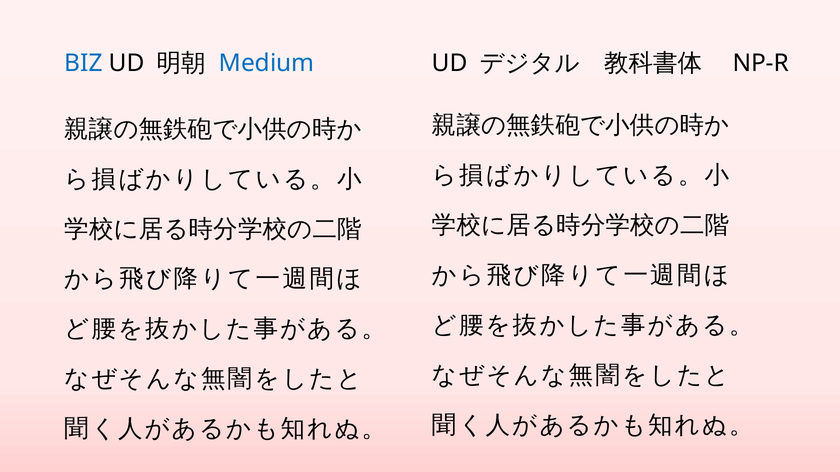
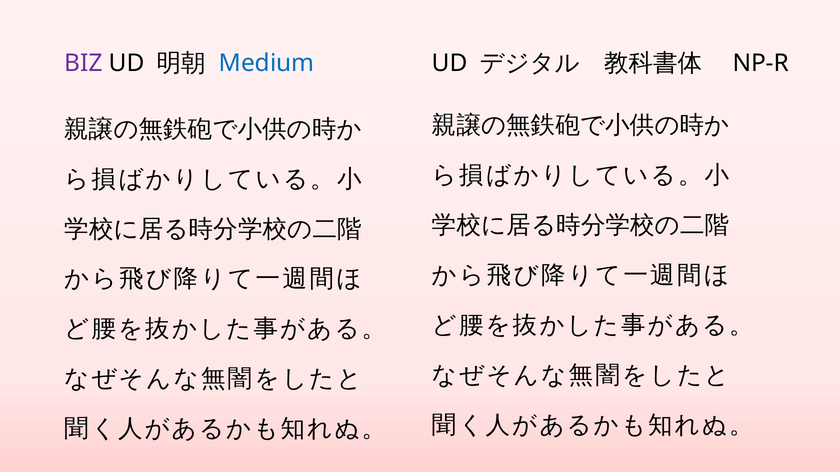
BIZ colour: blue -> purple (83, 63)
